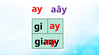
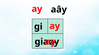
aây colour: purple -> black (59, 10)
